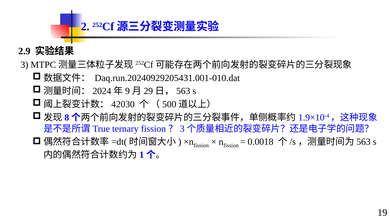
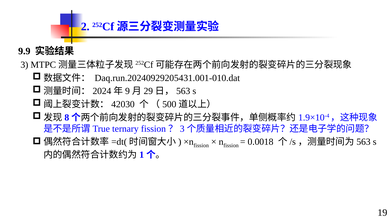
2.9: 2.9 -> 9.9 (24, 51)
